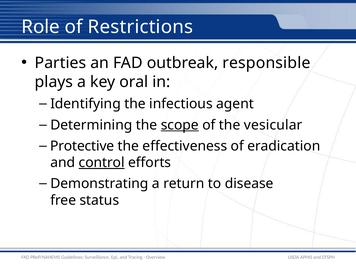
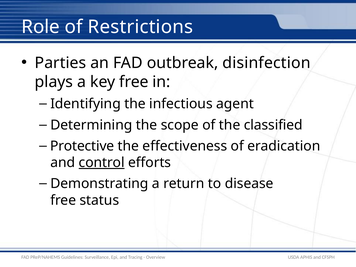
responsible: responsible -> disinfection (266, 63)
key oral: oral -> free (134, 82)
scope underline: present -> none (180, 125)
vesicular: vesicular -> classified (273, 125)
